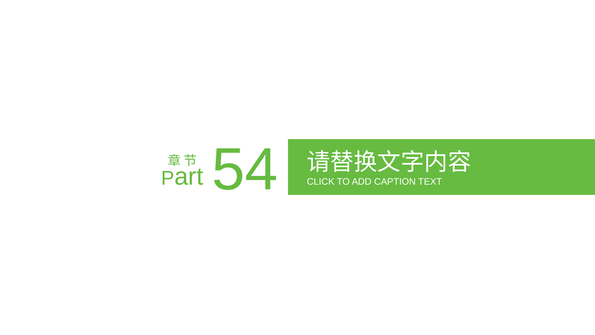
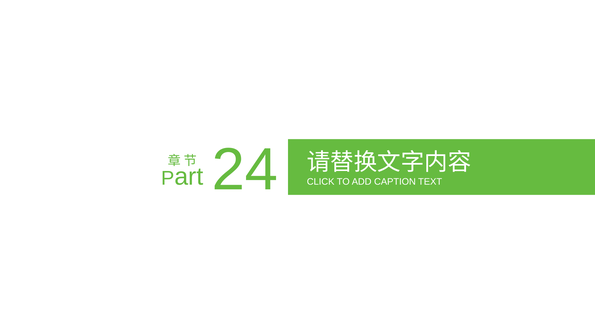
54: 54 -> 24 (245, 170)
